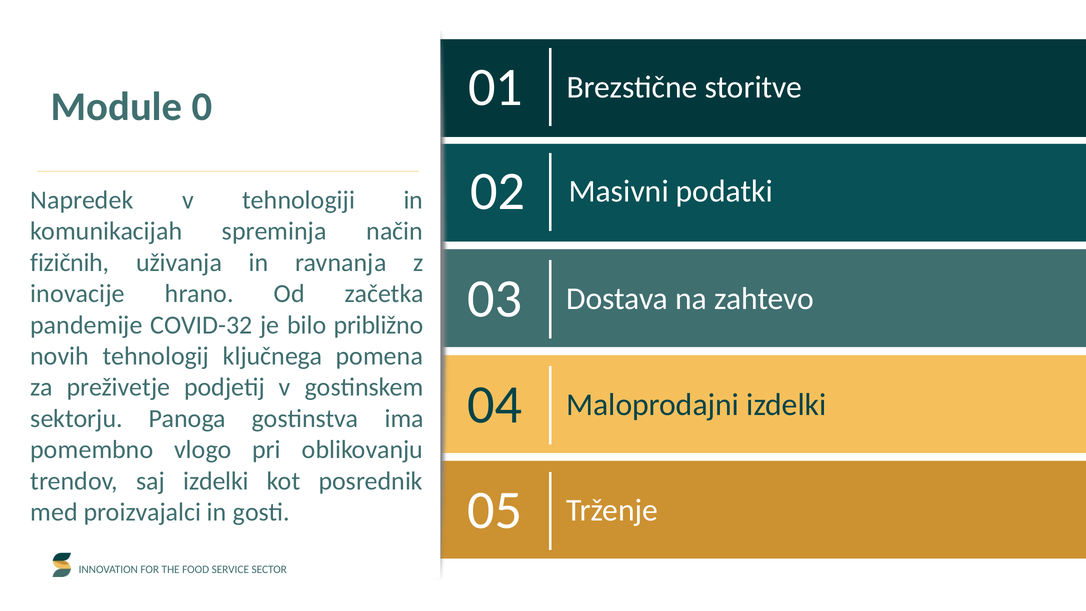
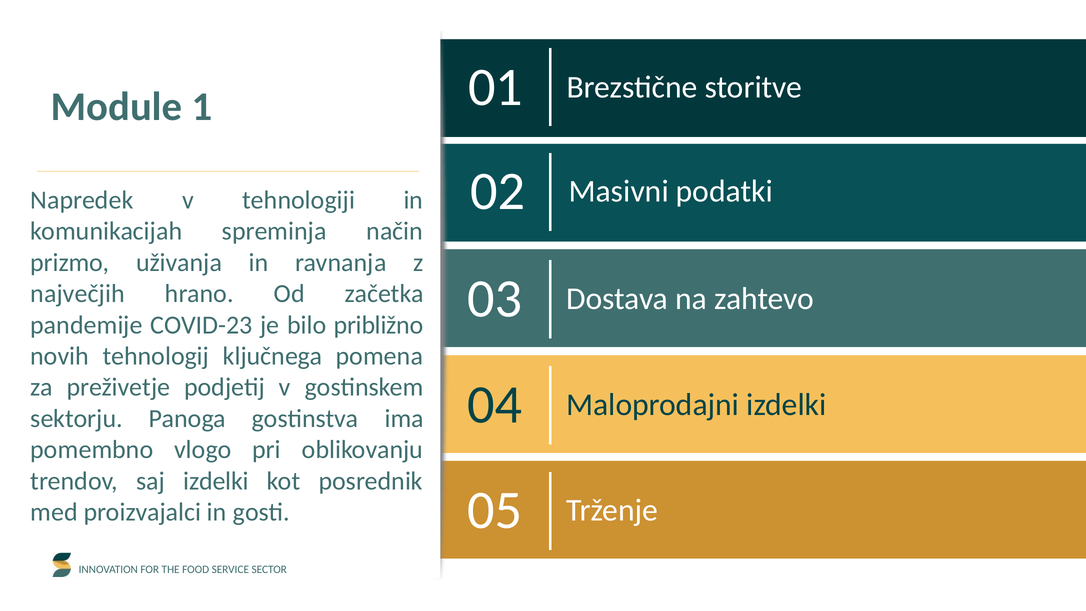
0: 0 -> 1 (202, 107)
fizičnih: fizičnih -> prizmo (70, 263)
inovacije: inovacije -> največjih (78, 294)
COVID-32: COVID-32 -> COVID-23 (201, 325)
